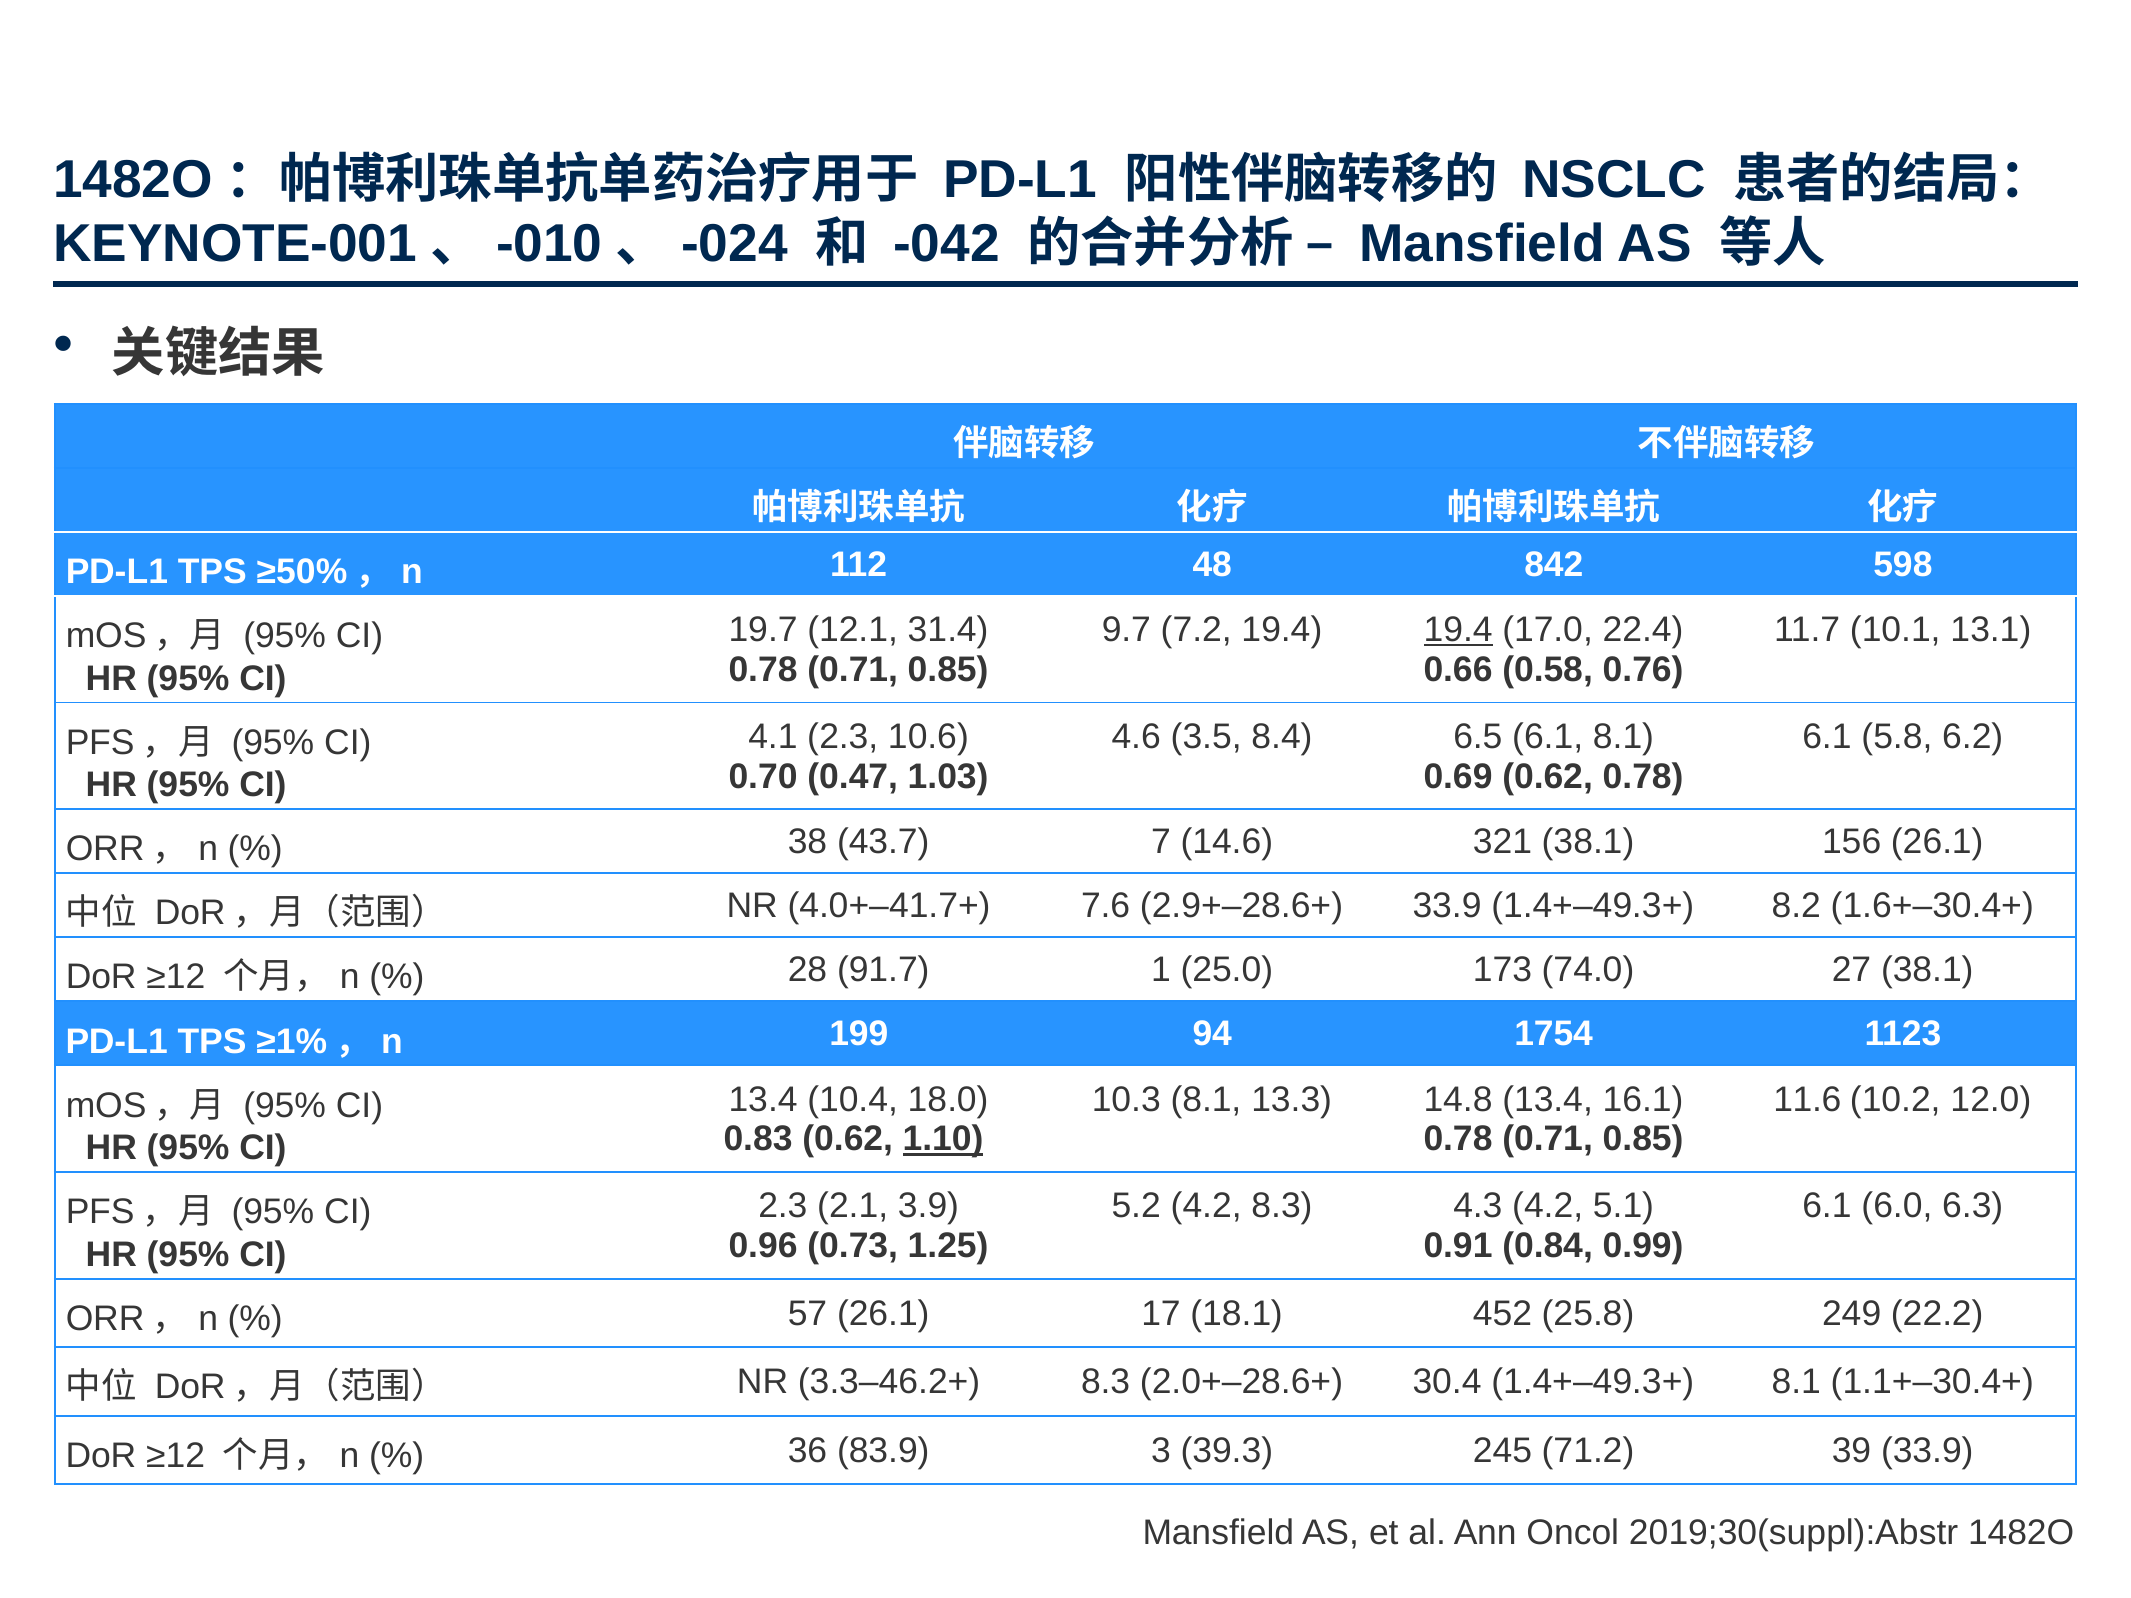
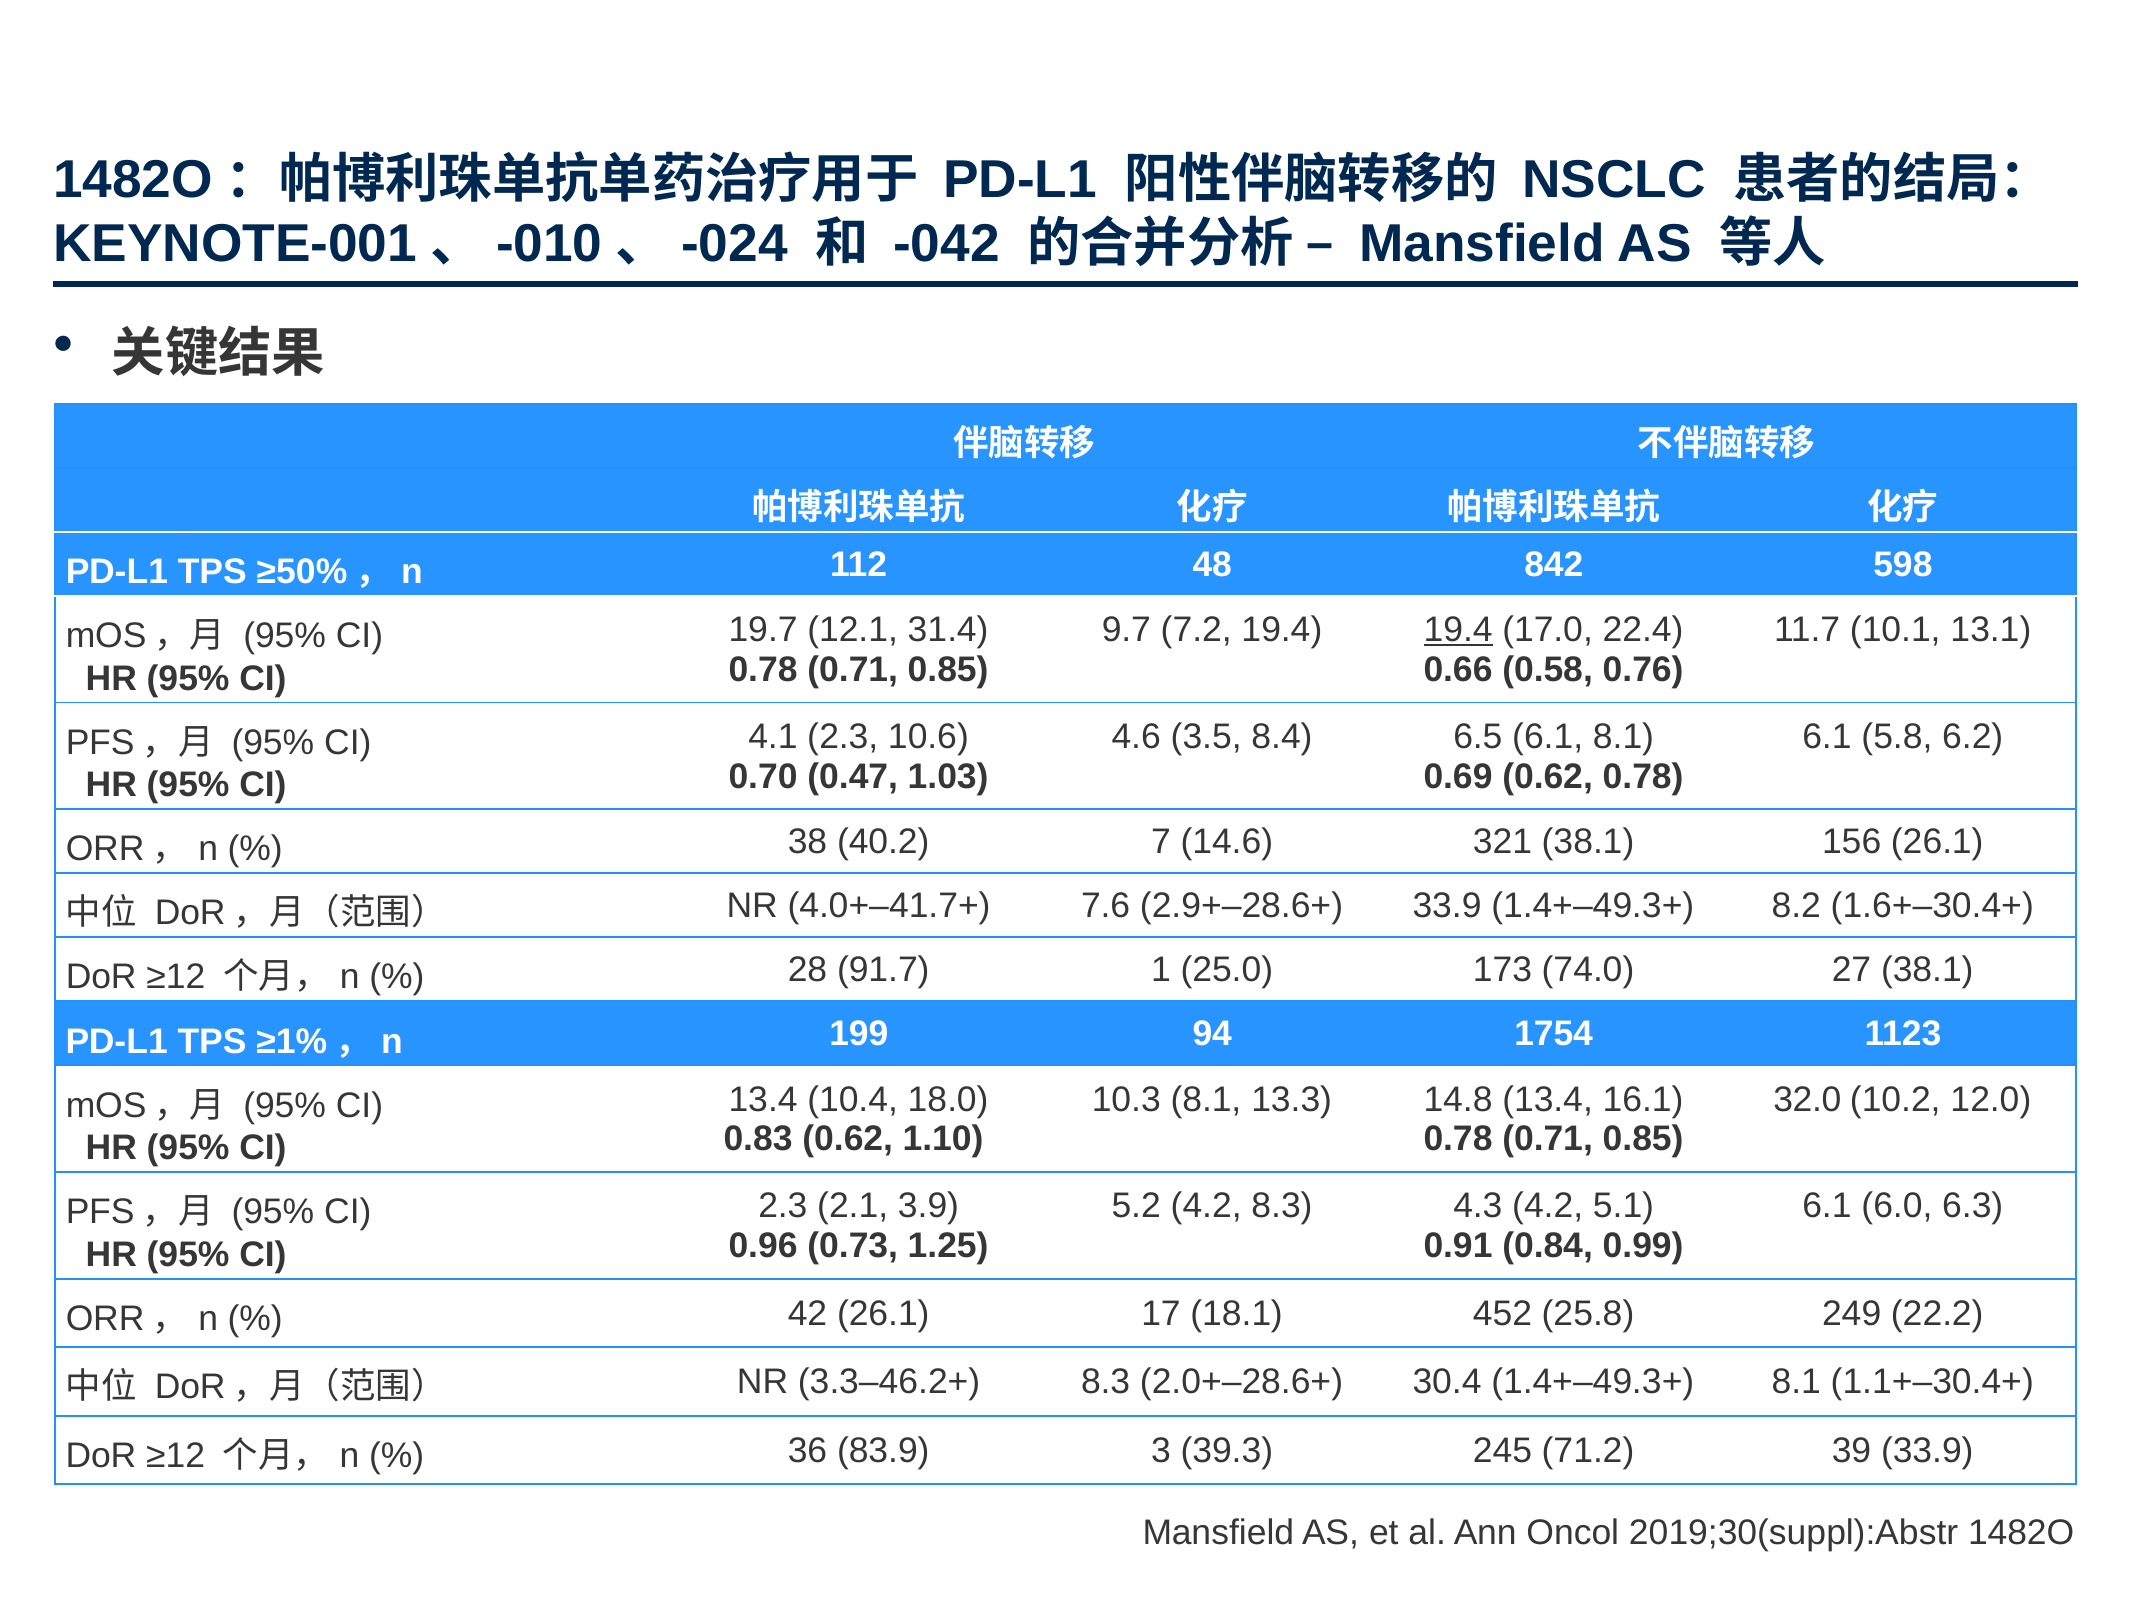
43.7: 43.7 -> 40.2 (883, 842)
11.6: 11.6 -> 32.0 (1807, 1100)
1.10 underline: present -> none (943, 1139)
57: 57 -> 42 (807, 1314)
